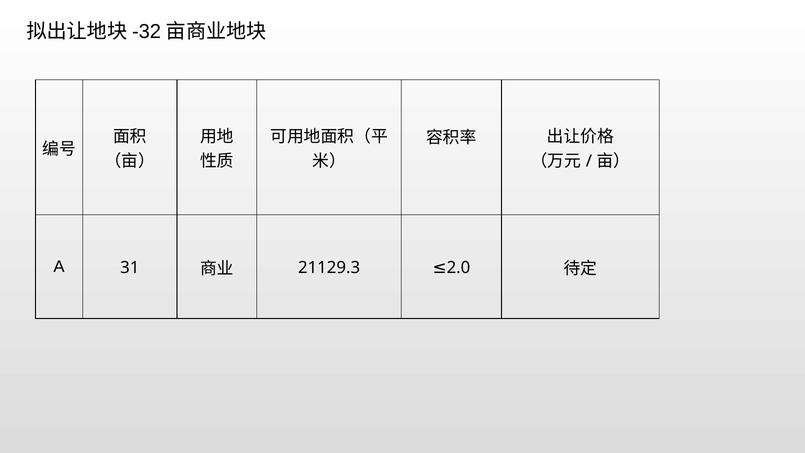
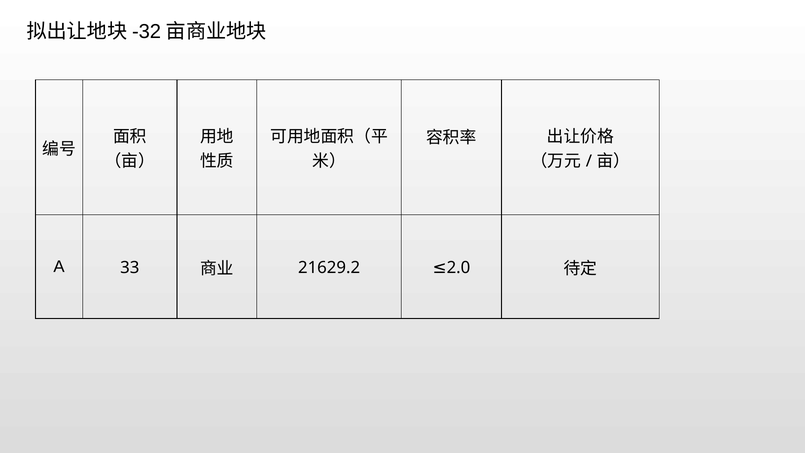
31: 31 -> 33 (130, 268)
21129.3: 21129.3 -> 21629.2 (329, 268)
